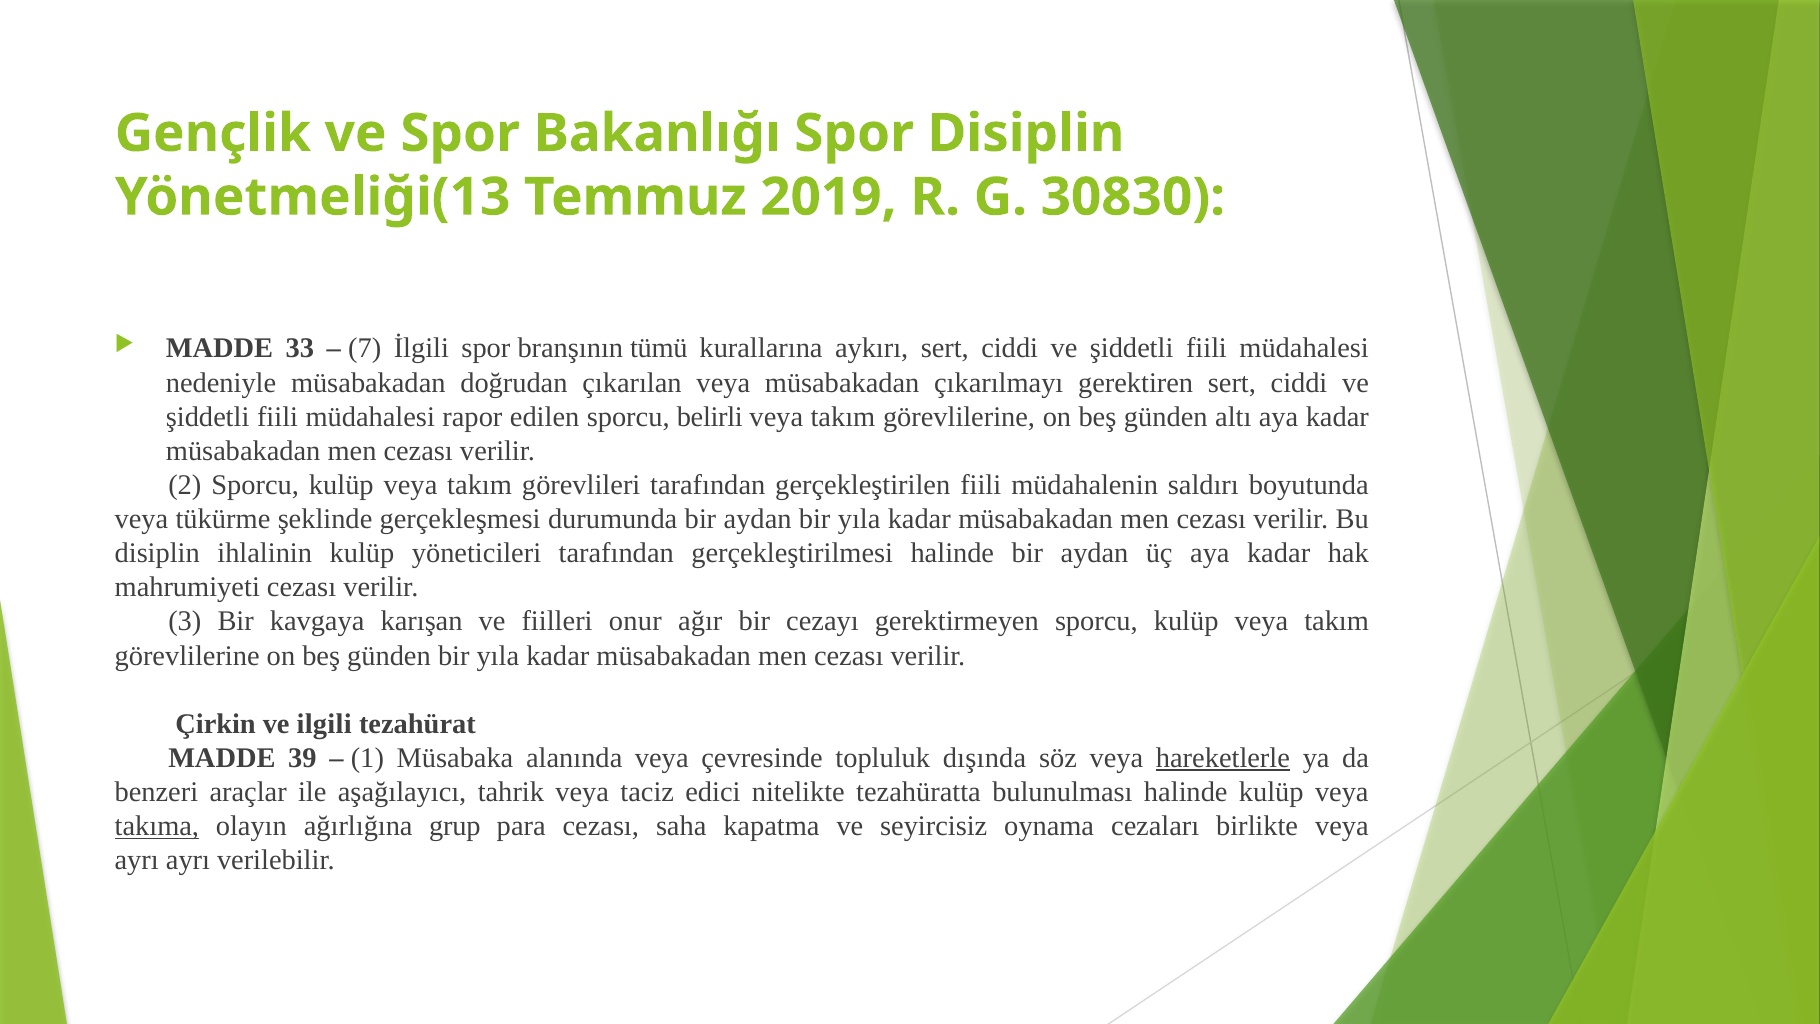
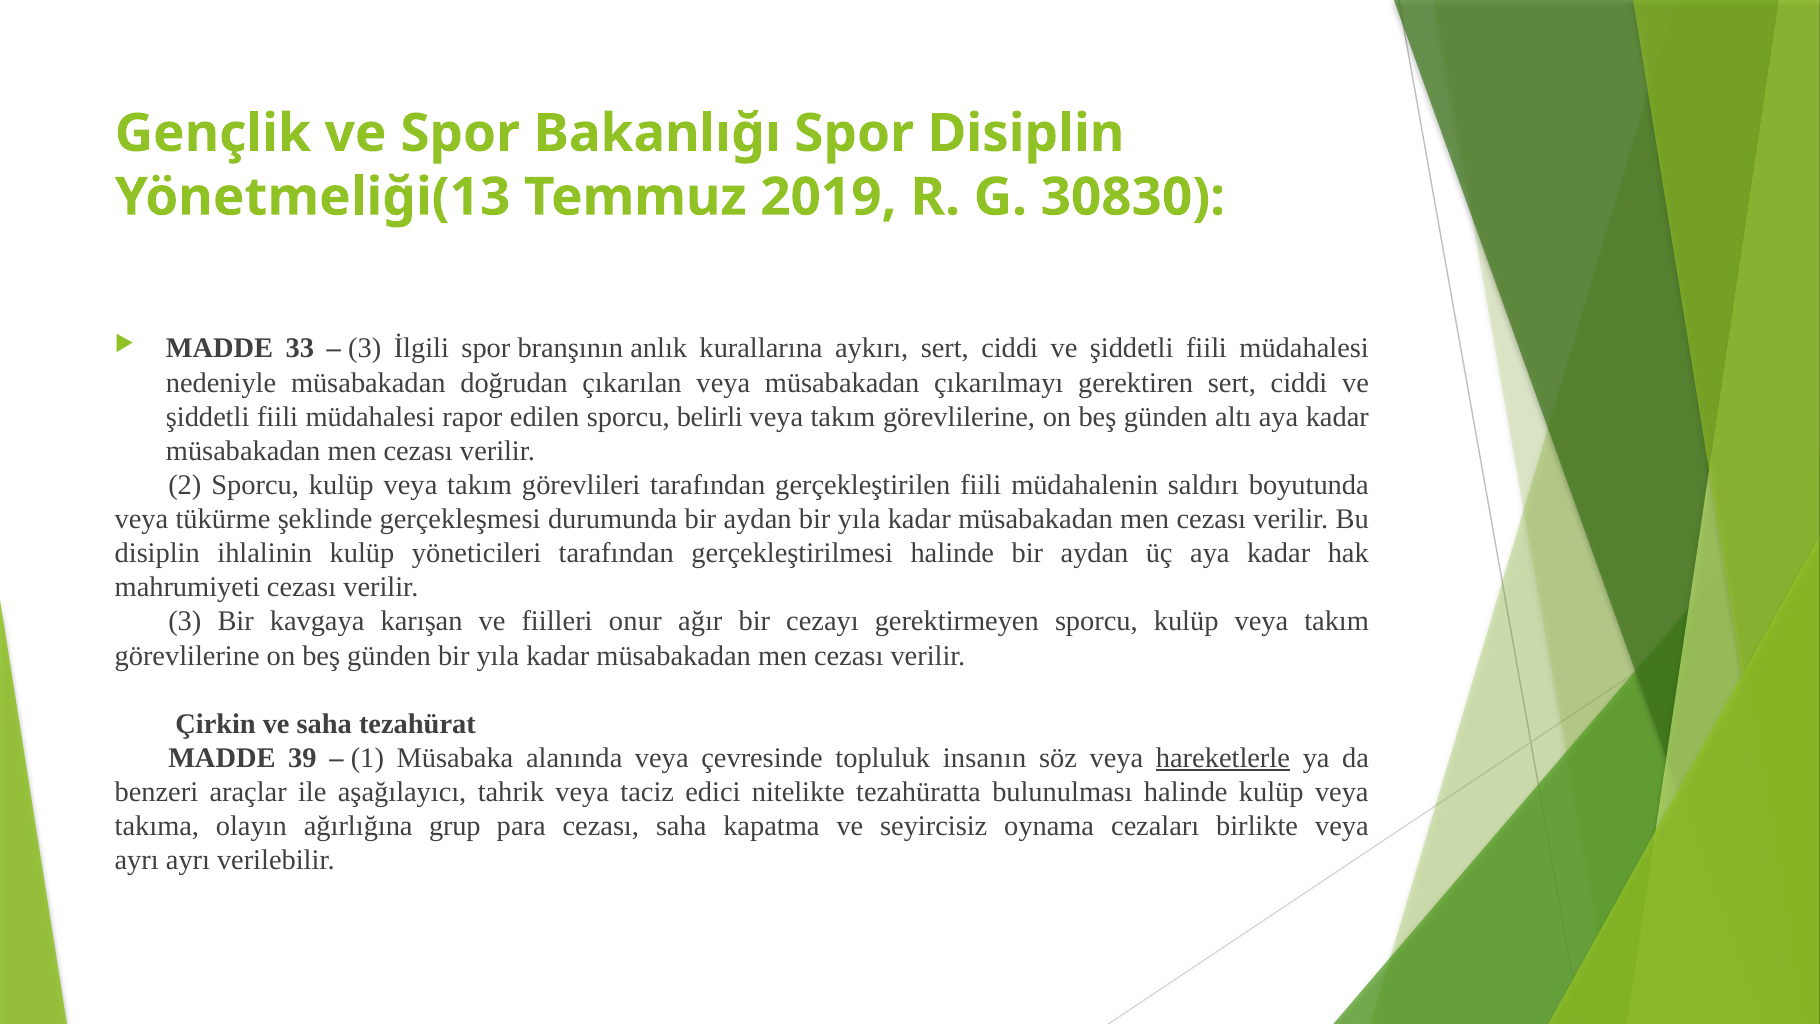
7: 7 -> 3 (365, 348)
tümü: tümü -> anlık (659, 348)
ve ilgili: ilgili -> saha (324, 724)
dışında: dışında -> insanın (985, 758)
takıma underline: present -> none (157, 826)
